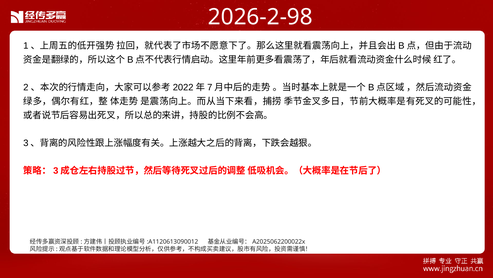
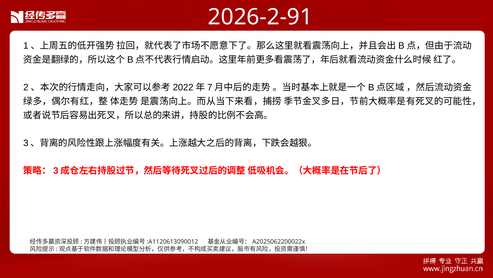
2026-2-98: 2026-2-98 -> 2026-2-91 (260, 17)
